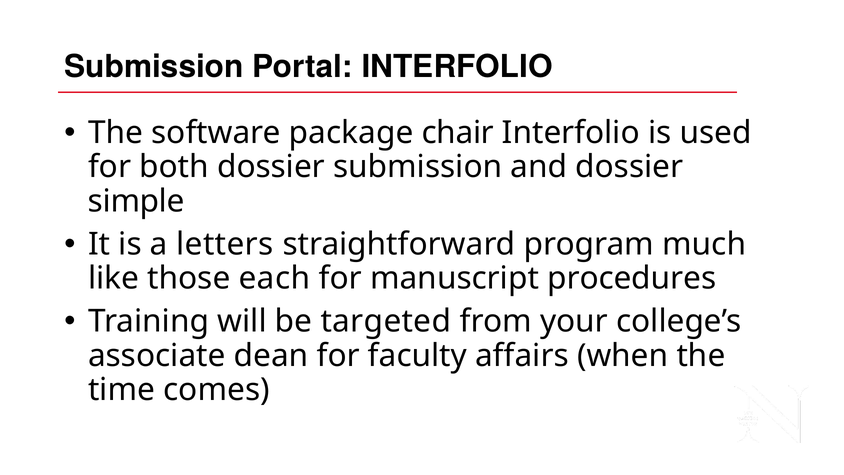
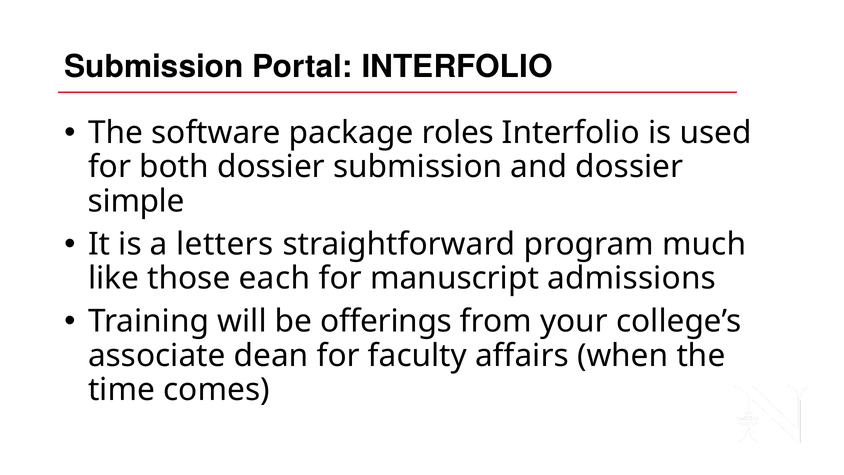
chair: chair -> roles (458, 133)
procedures: procedures -> admissions (632, 278)
targeted: targeted -> offerings (386, 321)
